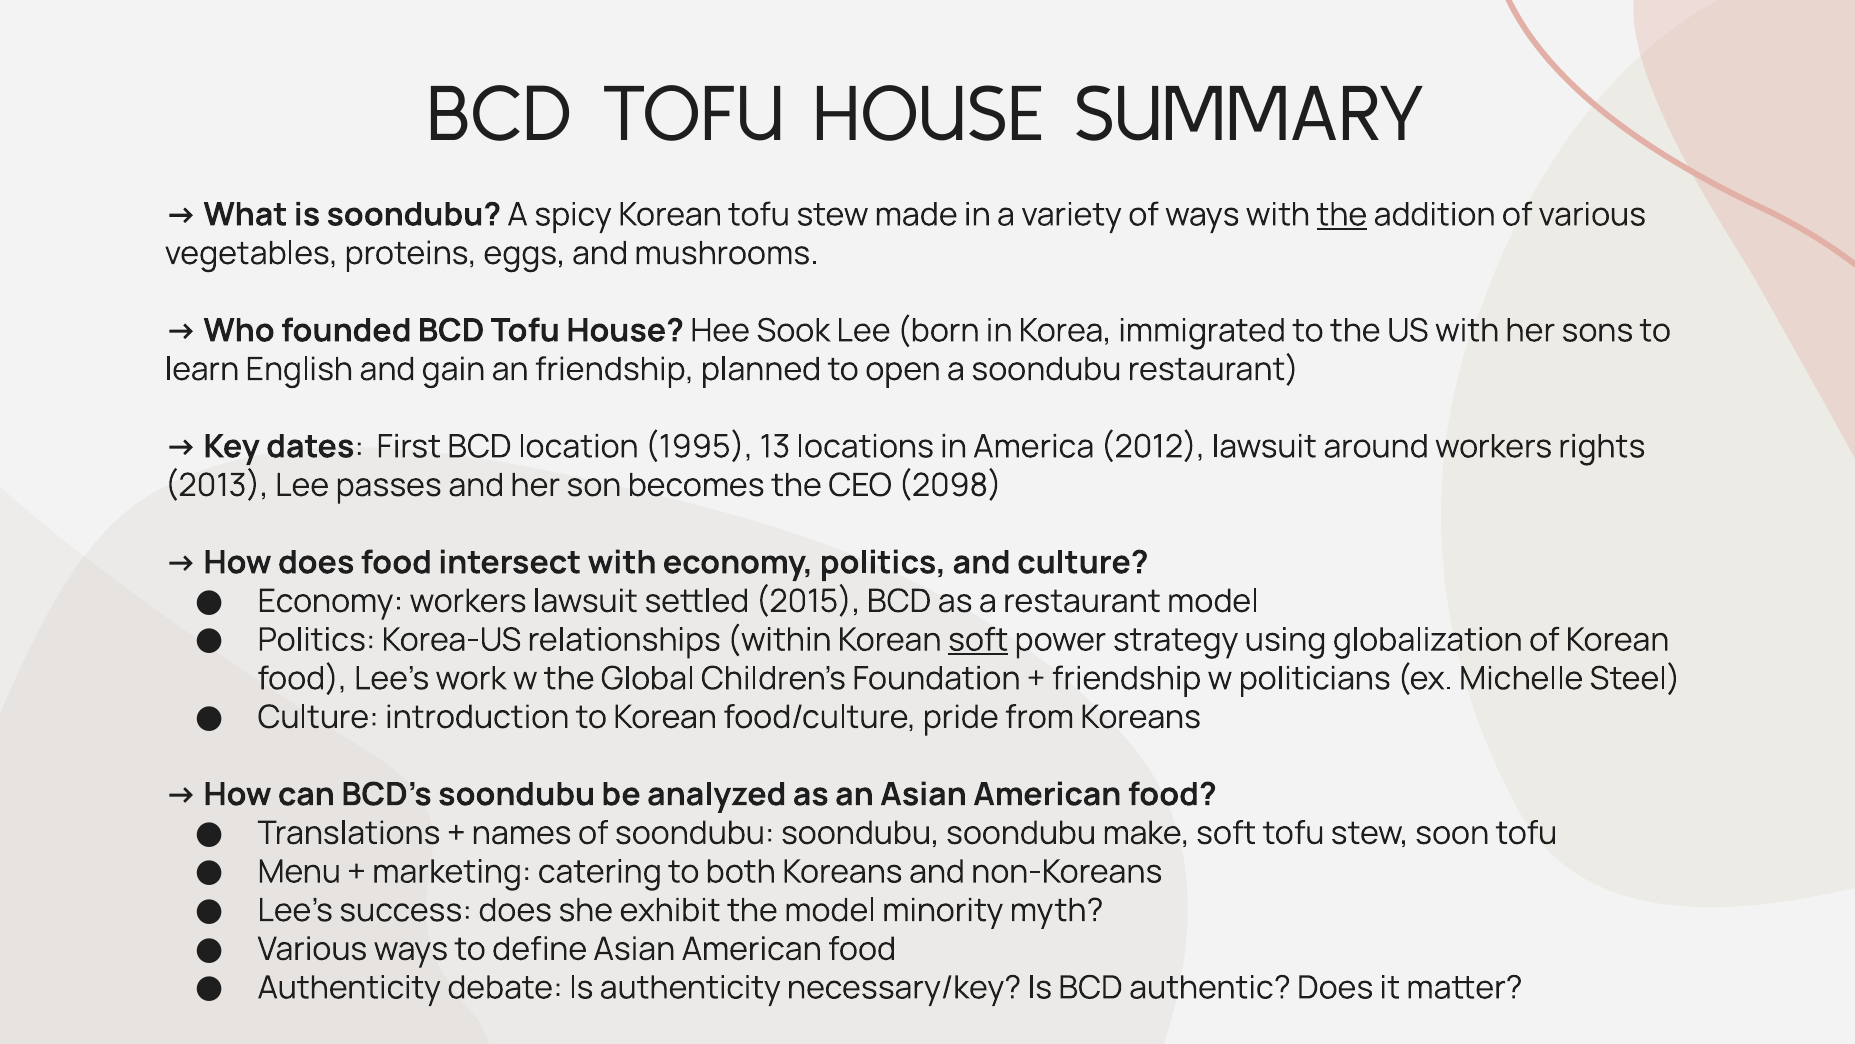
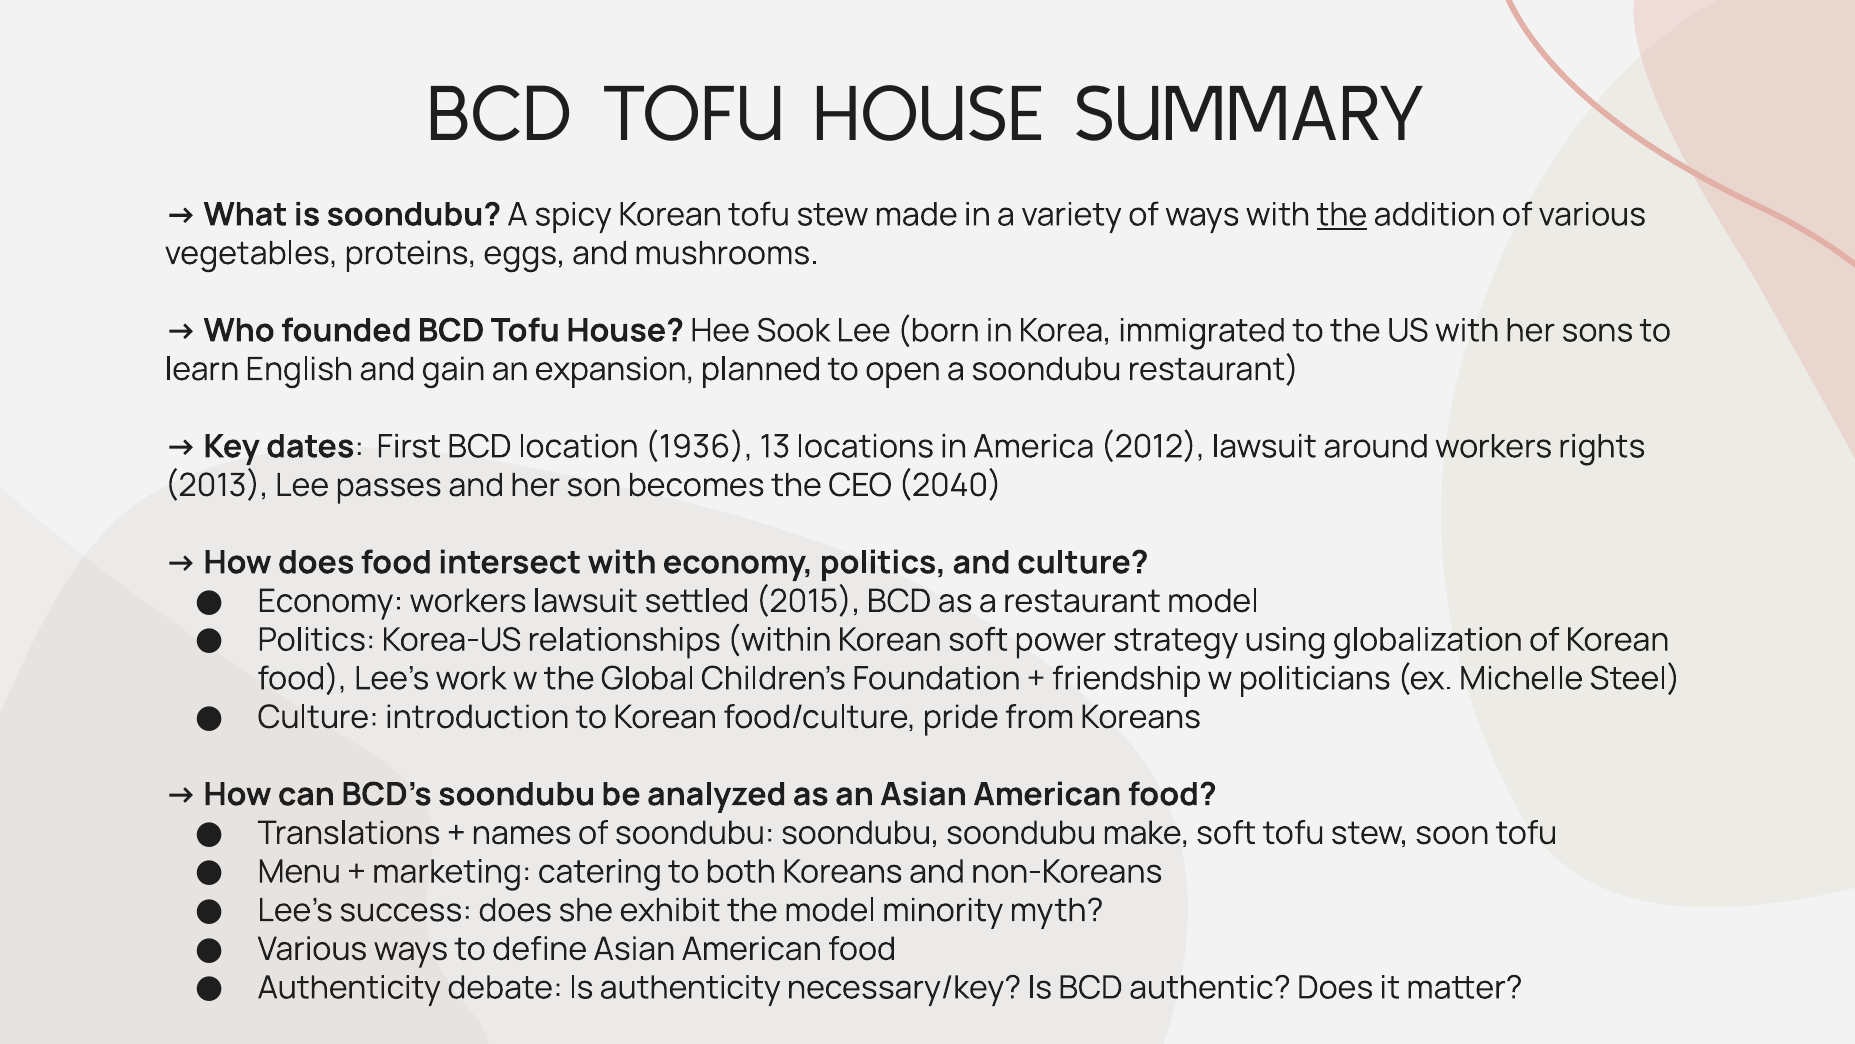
an friendship: friendship -> expansion (615, 369)
1995: 1995 -> 1936 (699, 446)
2098: 2098 -> 2040 (950, 485)
soft underline: present -> none (978, 640)
